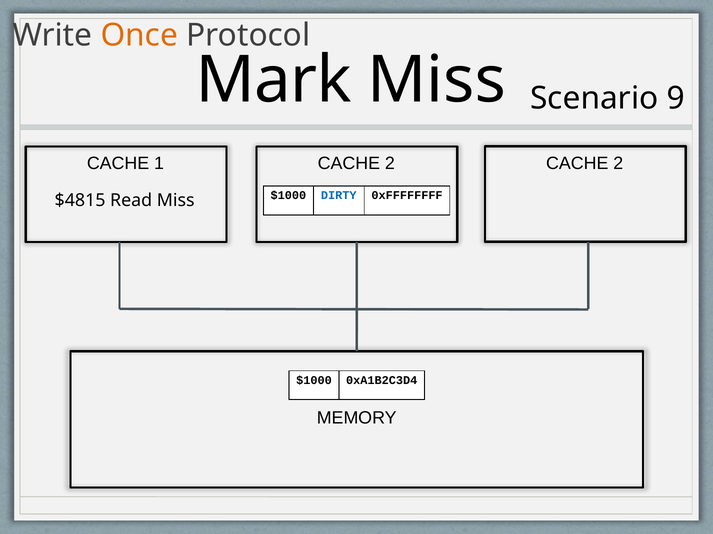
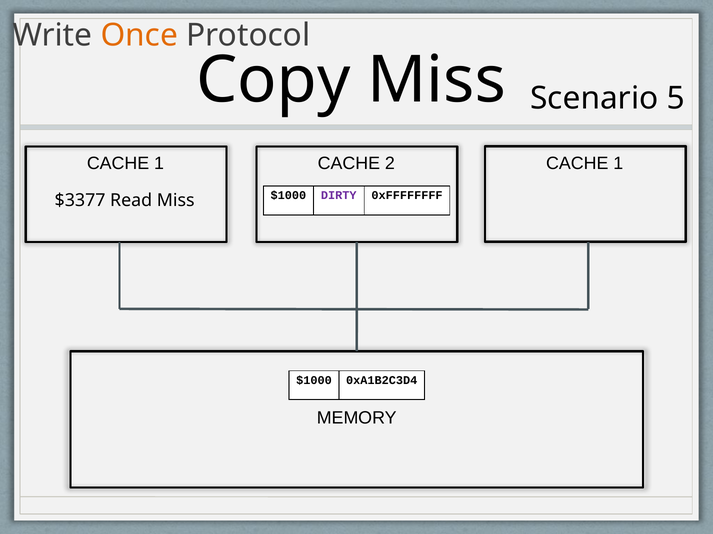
Mark: Mark -> Copy (273, 80)
9: 9 -> 5 (676, 99)
2: 2 -> 1 (618, 163)
DIRTY colour: blue -> purple (339, 196)
$4815: $4815 -> $3377 (80, 200)
